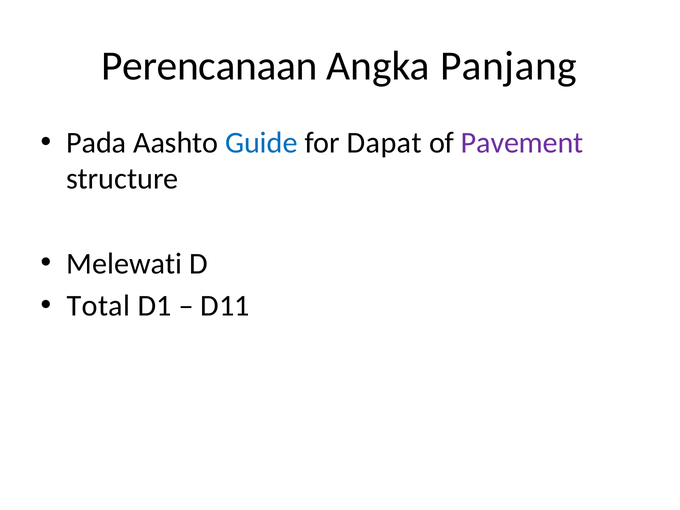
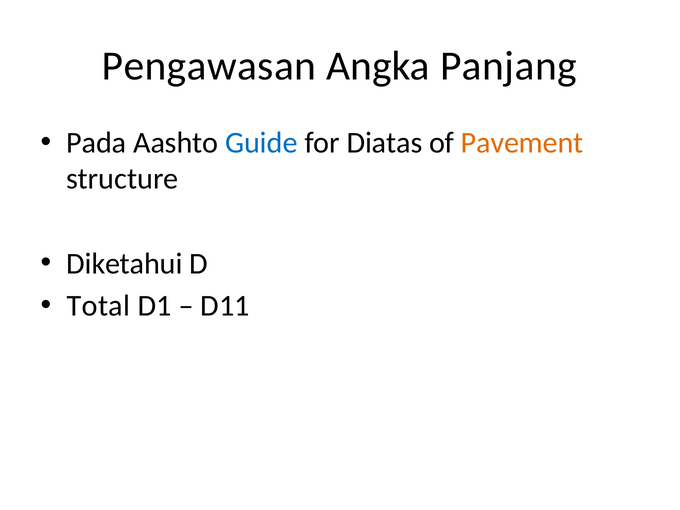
Perencanaan: Perencanaan -> Pengawasan (209, 66)
Dapat: Dapat -> Diatas (384, 143)
Pavement colour: purple -> orange (522, 143)
Melewati: Melewati -> Diketahui (124, 264)
